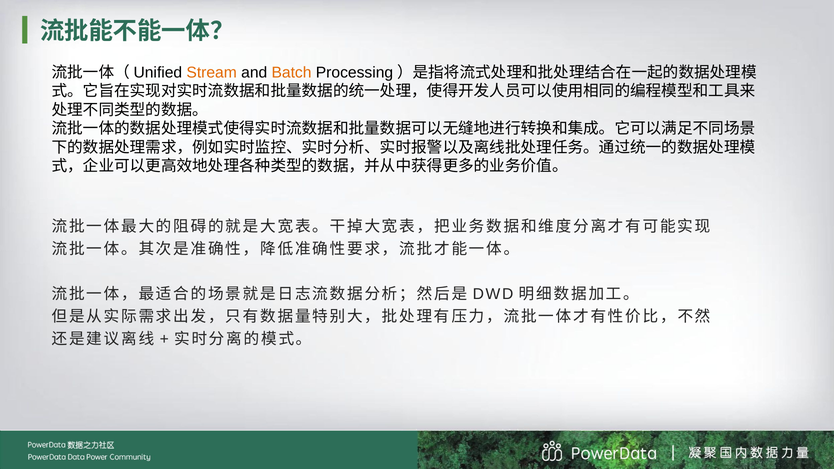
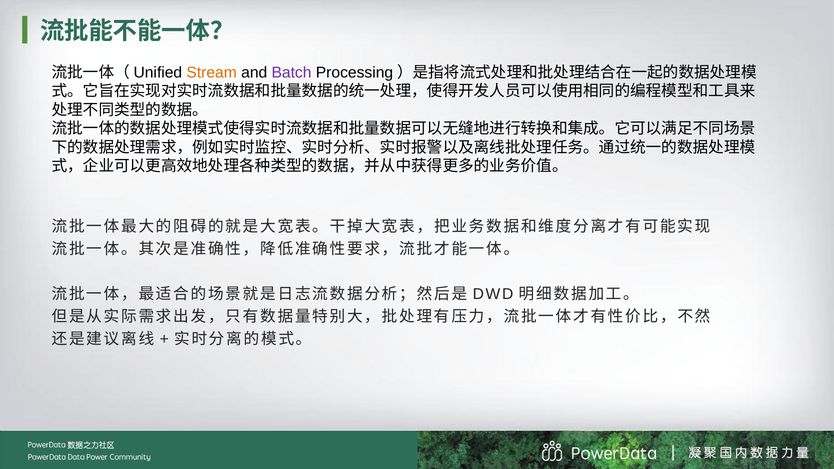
Batch colour: orange -> purple (292, 73)
